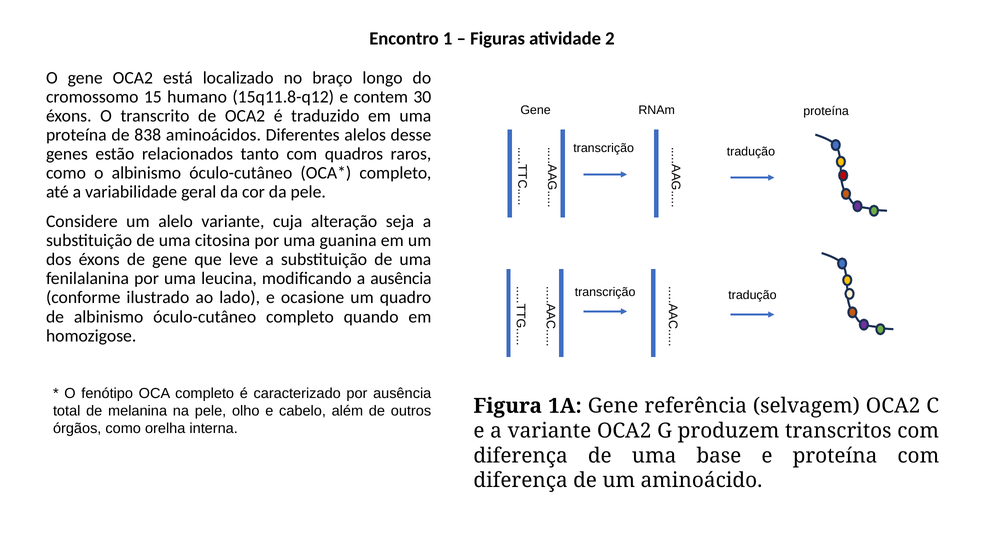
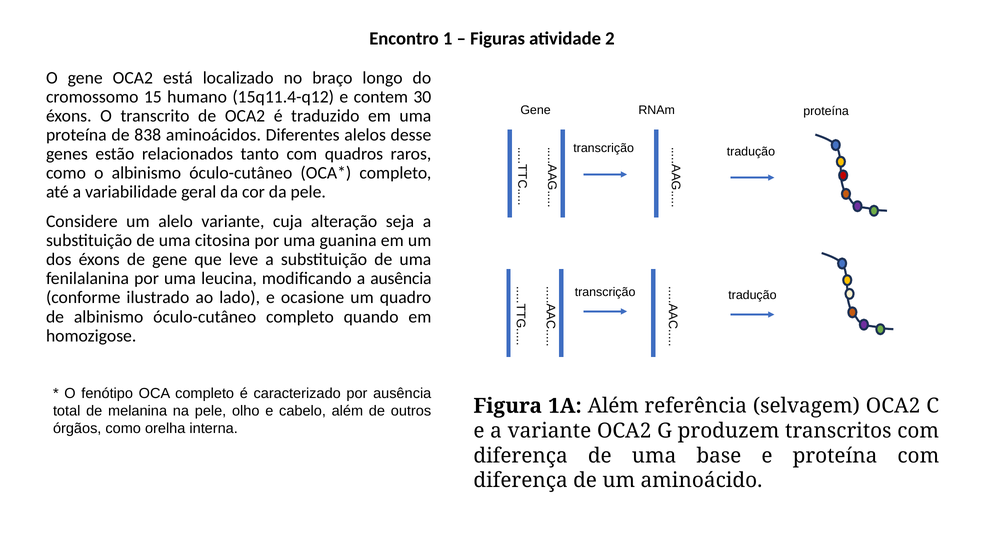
15q11.8-q12: 15q11.8-q12 -> 15q11.4-q12 (283, 97)
1A Gene: Gene -> Além (613, 406)
